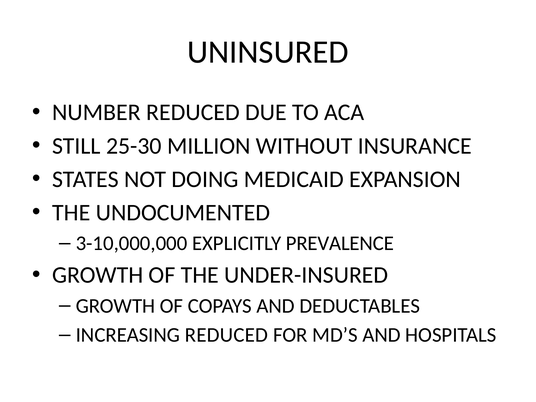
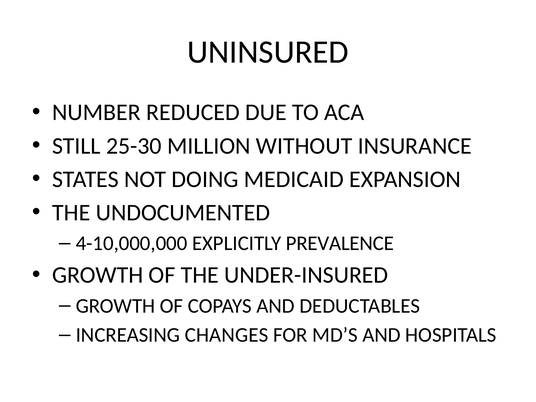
3-10,000,000: 3-10,000,000 -> 4-10,000,000 (132, 243)
INCREASING REDUCED: REDUCED -> CHANGES (227, 335)
